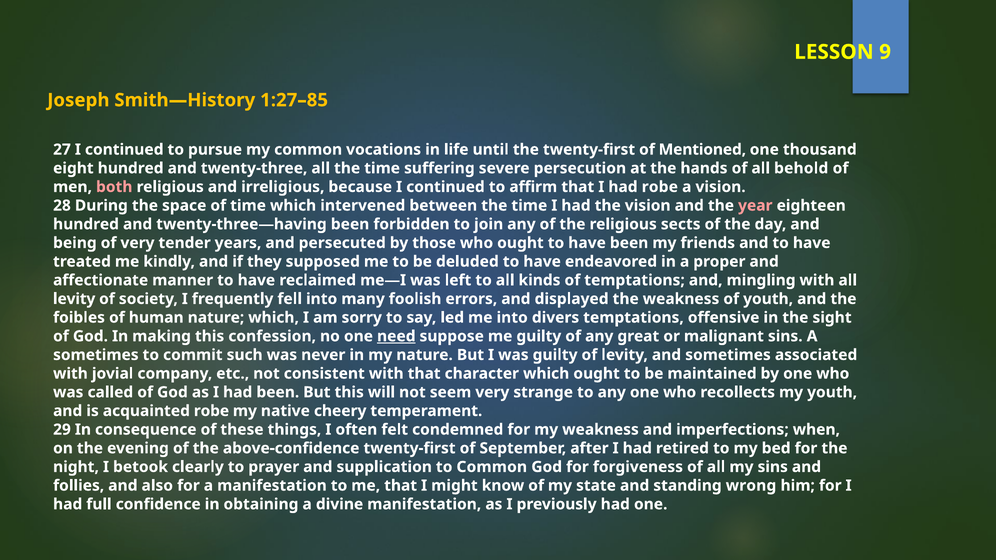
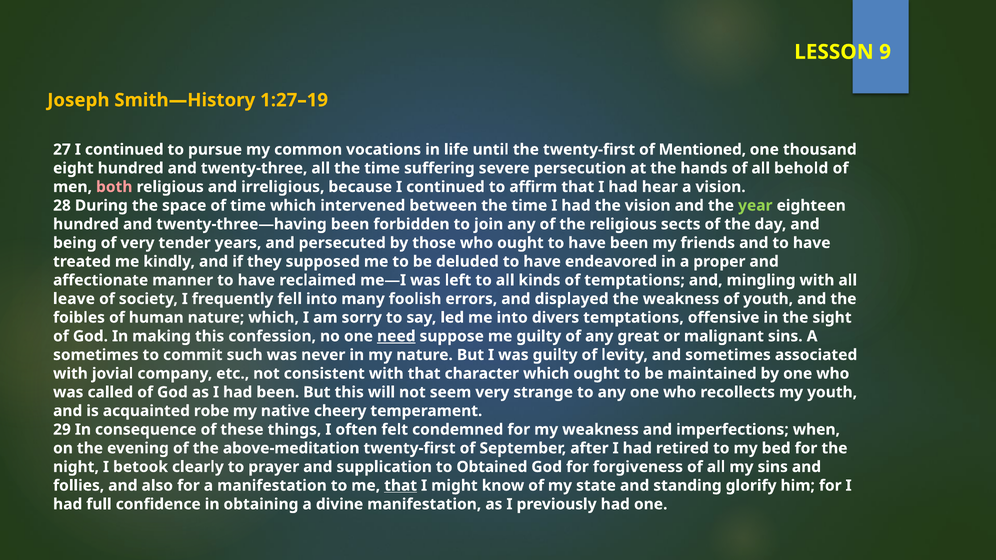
1:27–85: 1:27–85 -> 1:27–19 (294, 100)
had robe: robe -> hear (660, 187)
year colour: pink -> light green (755, 206)
levity: levity -> leave (74, 299)
above-confidence: above-confidence -> above-meditation (291, 448)
to Common: Common -> Obtained (492, 467)
that underline: none -> present (401, 486)
wrong: wrong -> glorify (751, 486)
